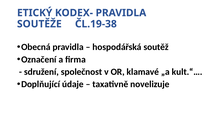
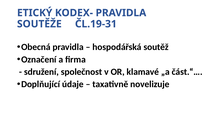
ČL.19-38: ČL.19-38 -> ČL.19-31 (96, 24)
kult.“…: kult.“… -> část.“… (187, 72)
